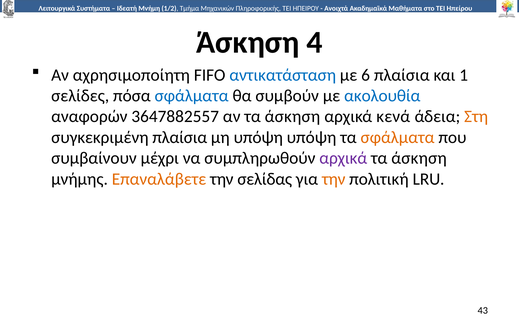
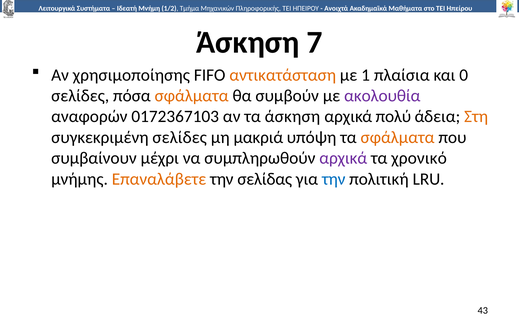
Άσκηση 4: 4 -> 7 (315, 42)
αχρησιμοποίητη: αχρησιμοποίητη -> χρησιμοποίησης (131, 75)
αντικατάσταση colour: blue -> orange (283, 75)
6: 6 -> 1 (366, 75)
1: 1 -> 0 (464, 75)
σφάλματα colour: blue -> orange (192, 96)
ακολουθία colour: blue -> purple (382, 96)
3647882557: 3647882557 -> 0172367103 (175, 116)
κενά: κενά -> πολύ (393, 116)
συγκεκριμένη πλαίσια: πλαίσια -> σελίδες (180, 137)
μη υπόψη: υπόψη -> μακριά (258, 137)
άσκηση: άσκηση -> χρονικό (419, 158)
την colour: orange -> blue (334, 179)
